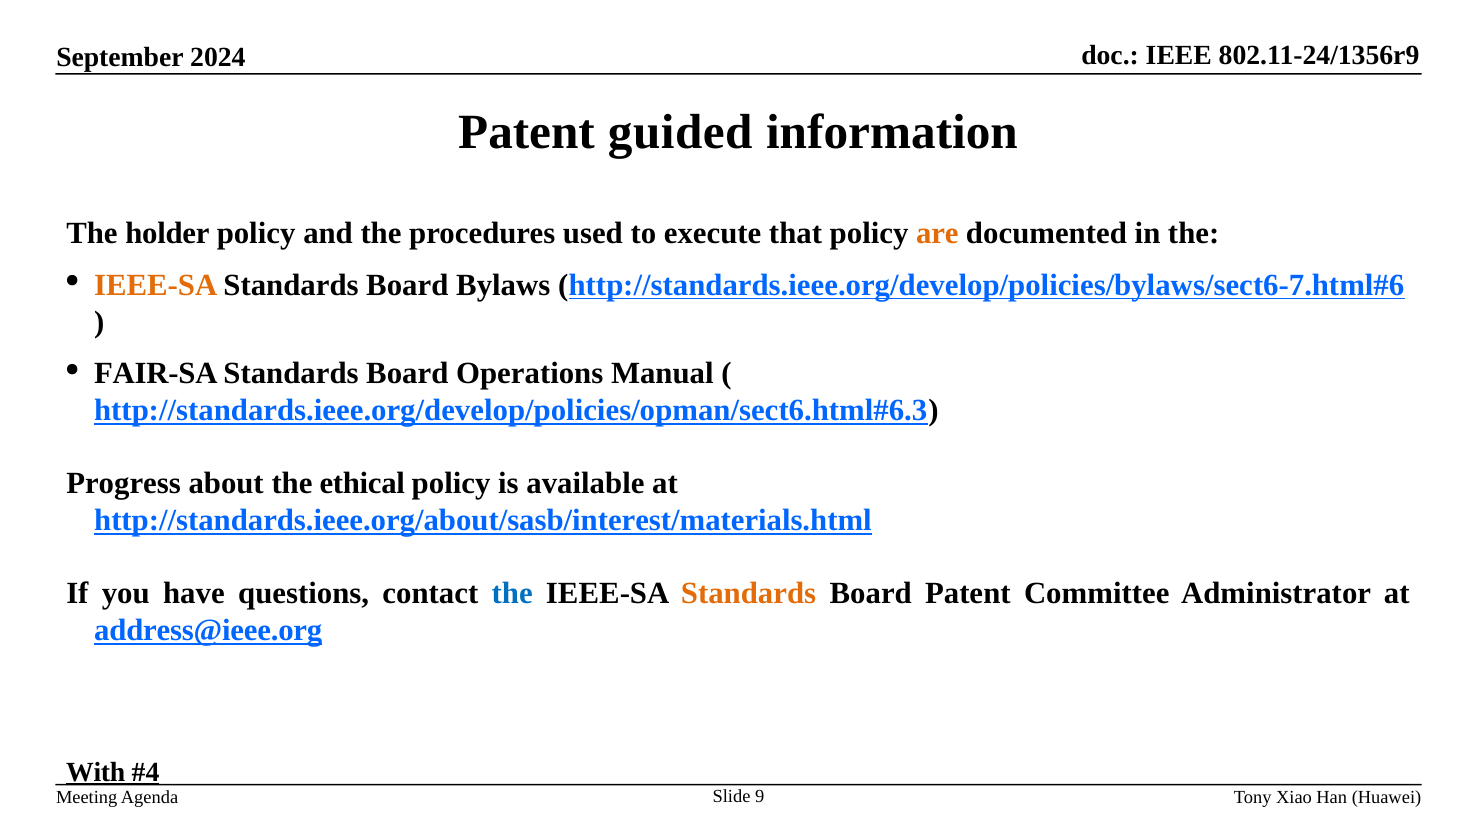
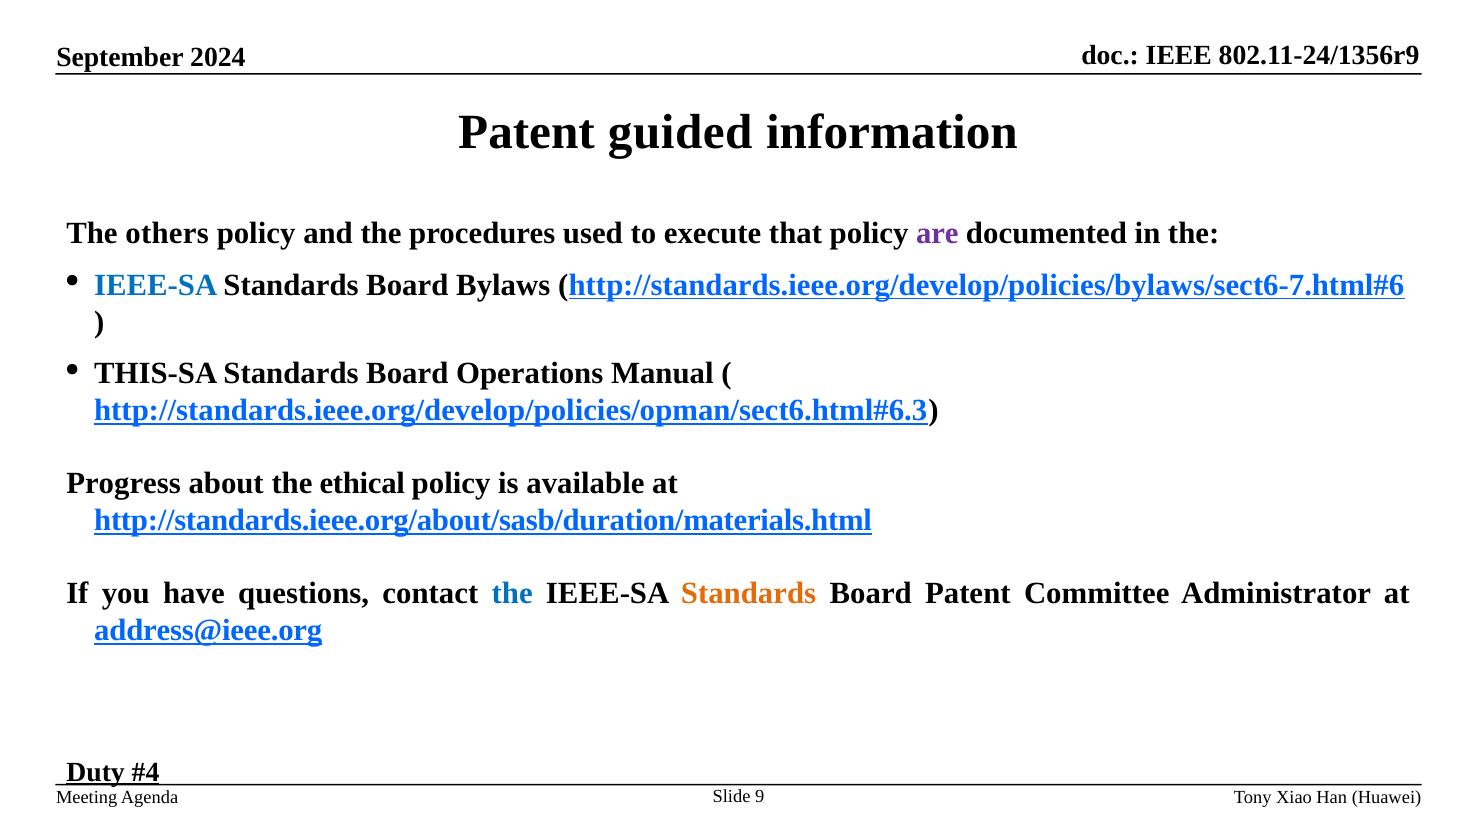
holder: holder -> others (167, 233)
are colour: orange -> purple (937, 233)
IEEE-SA colour: orange -> blue (156, 285)
FAIR-SA: FAIR-SA -> THIS-SA (156, 373)
http://standards.ieee.org/about/sasb/interest/materials.html: http://standards.ieee.org/about/sasb/interest/materials.html -> http://standards.ieee.org/about/sasb/duration/materials.html (483, 520)
With: With -> Duty (96, 772)
